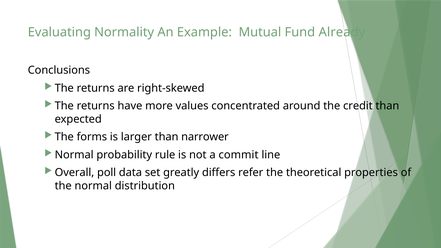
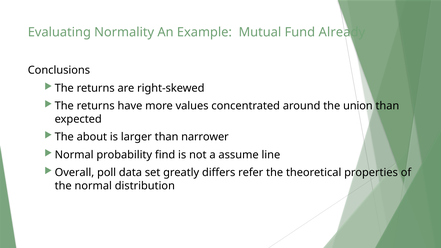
credit: credit -> union (358, 106)
forms: forms -> about (92, 137)
rule: rule -> find (165, 155)
commit: commit -> assume (239, 155)
